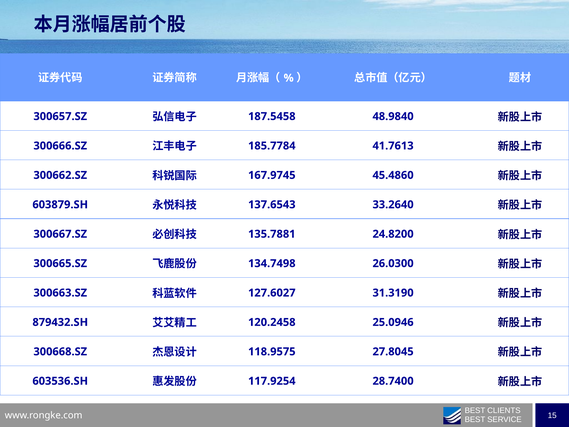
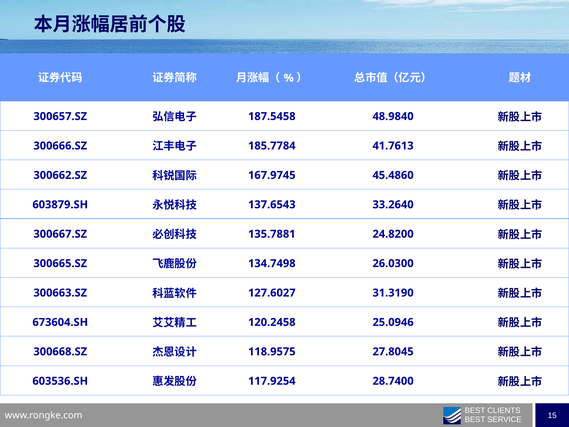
879432.SH: 879432.SH -> 673604.SH (60, 322)
